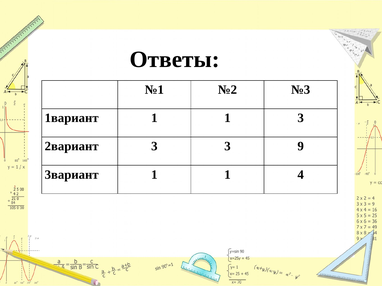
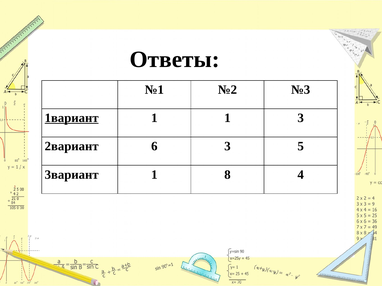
1вариант underline: none -> present (72, 118)
2вариант 3: 3 -> 6 (154, 147)
9: 9 -> 5 (301, 147)
3вариант 1 1: 1 -> 8 (227, 175)
